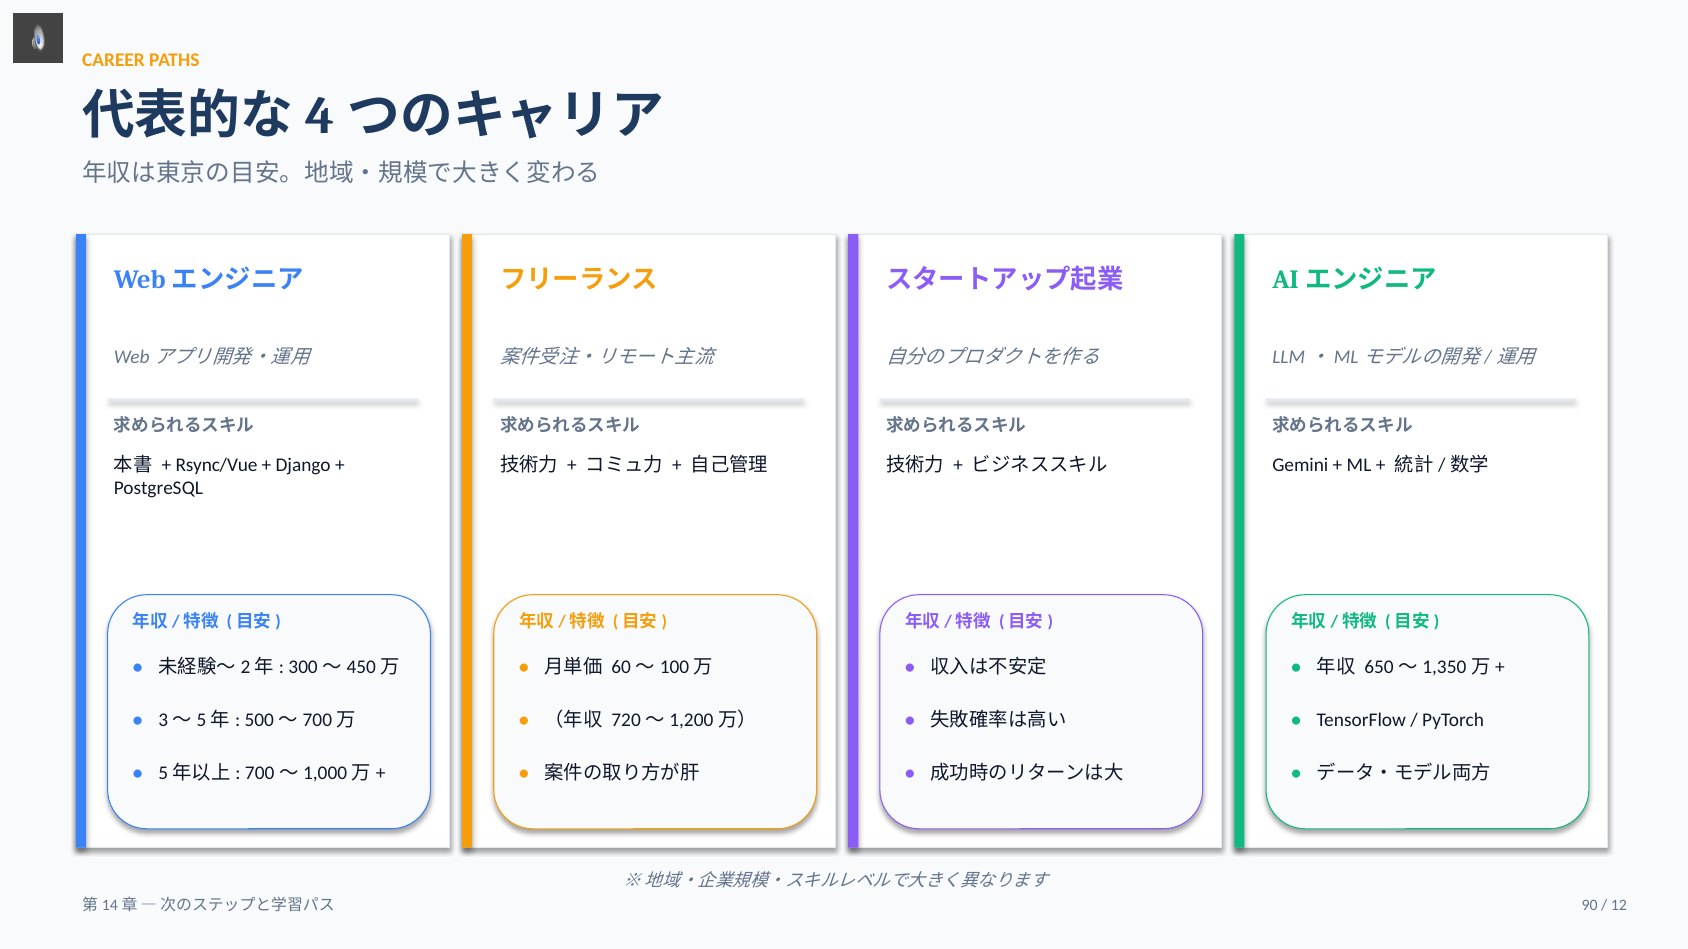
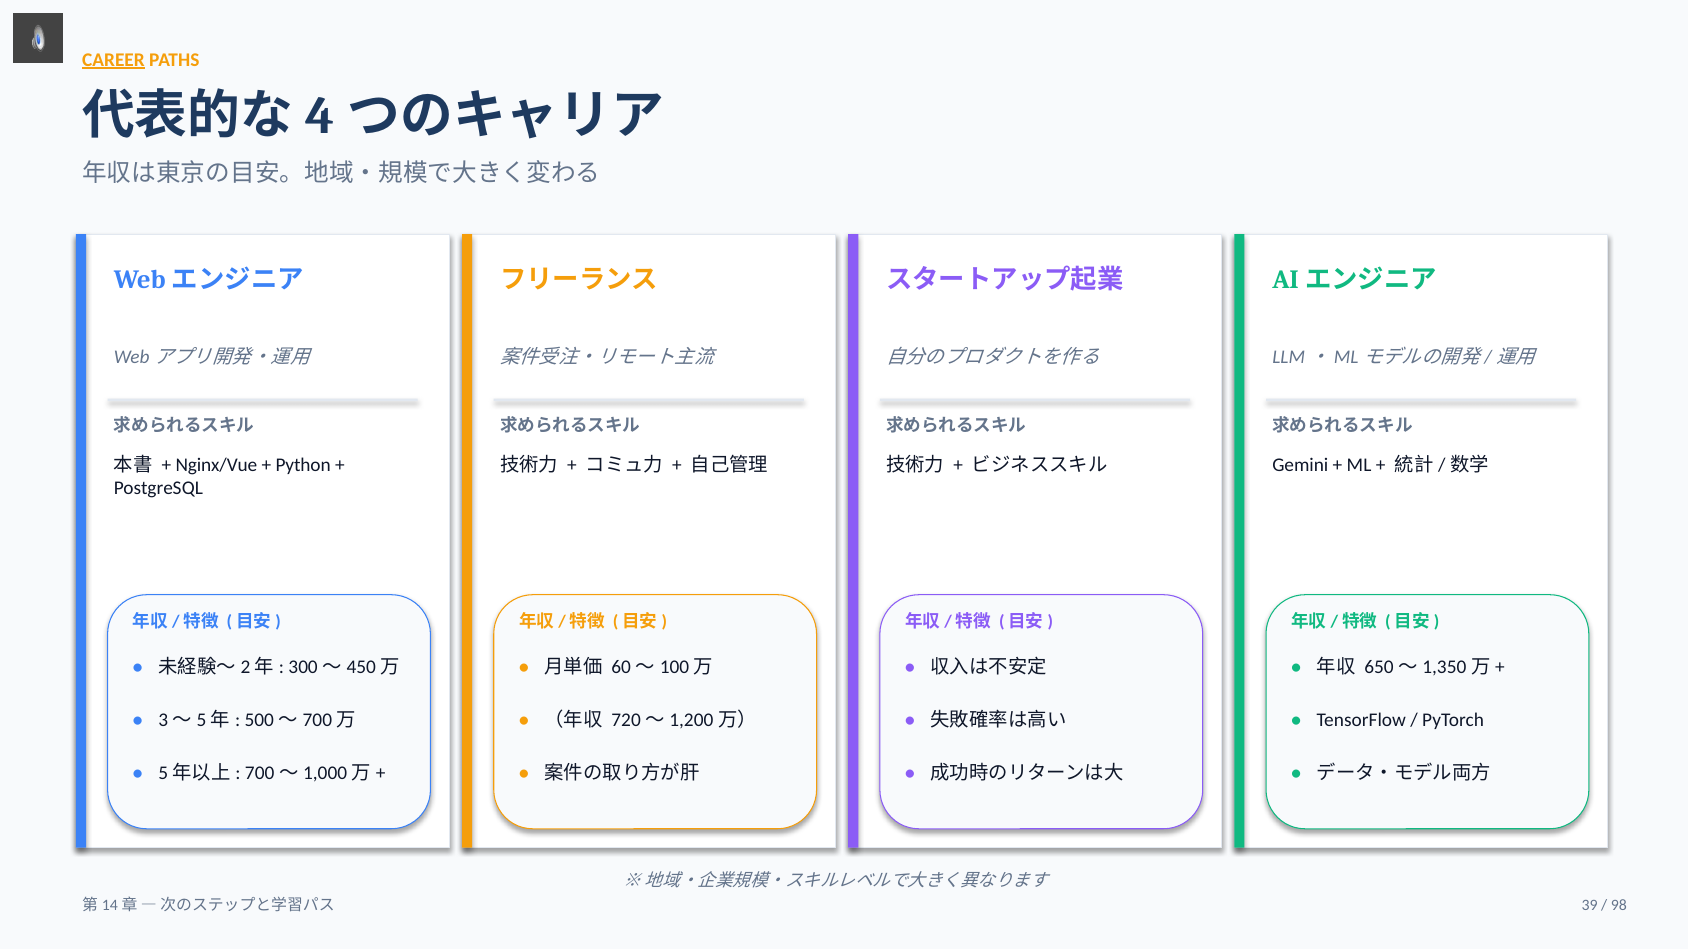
CAREER underline: none -> present (113, 60)
Rsync/Vue: Rsync/Vue -> Nginx/Vue (216, 465)
Django: Django -> Python (303, 465)
90: 90 -> 39 (1590, 906)
12: 12 -> 98 (1619, 906)
